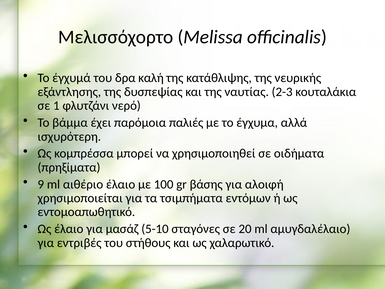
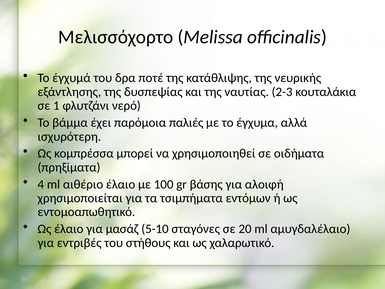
καλή: καλή -> ποτέ (151, 78)
9: 9 -> 4 (41, 184)
